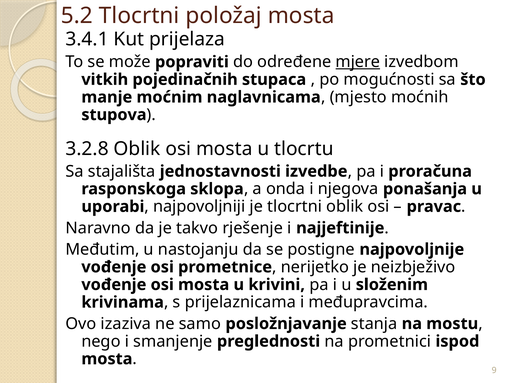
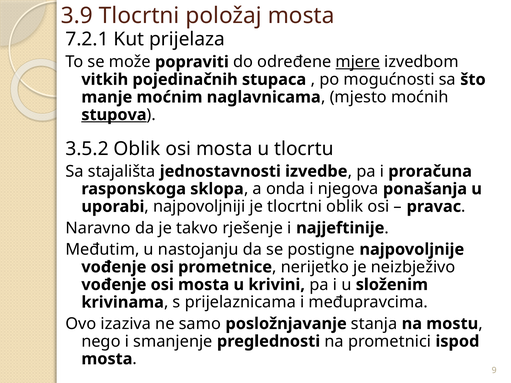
5.2: 5.2 -> 3.9 (77, 16)
3.4.1: 3.4.1 -> 7.2.1 (87, 39)
stupova underline: none -> present (114, 115)
3.2.8: 3.2.8 -> 3.5.2 (87, 149)
